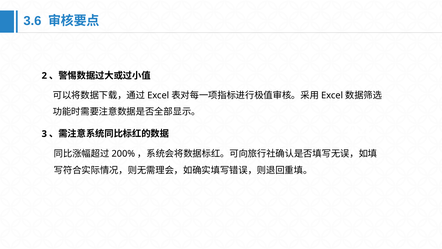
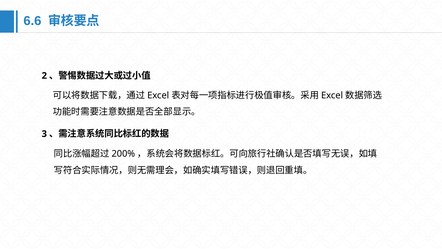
3.6: 3.6 -> 6.6 (32, 21)
